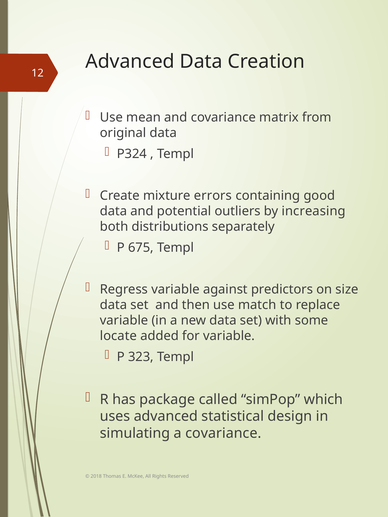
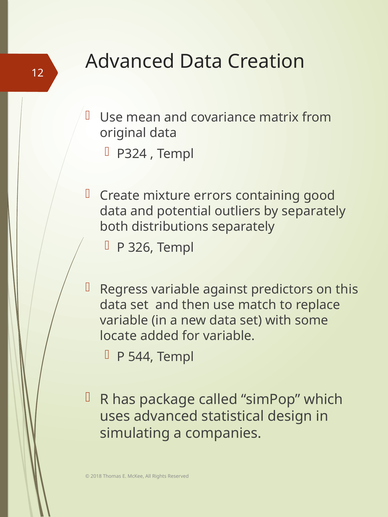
by increasing: increasing -> separately (314, 211)
675: 675 -> 326 (141, 248)
size: size -> this (347, 289)
323: 323 -> 544 (141, 357)
a covariance: covariance -> companies (223, 434)
